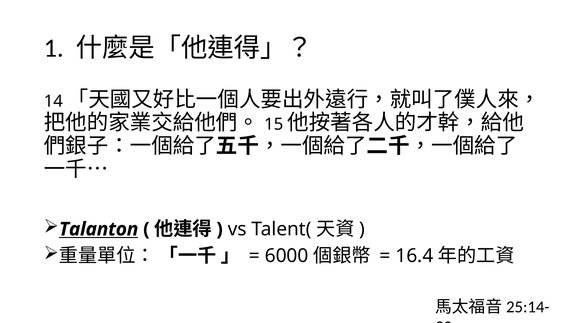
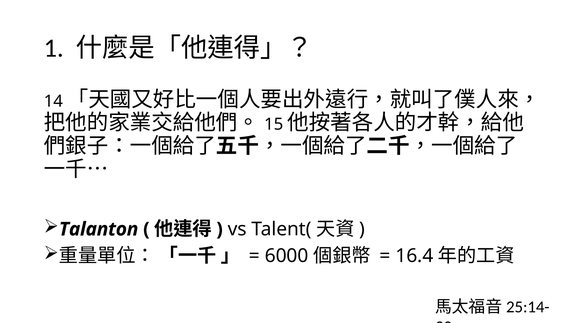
Talanton underline: present -> none (99, 229)
